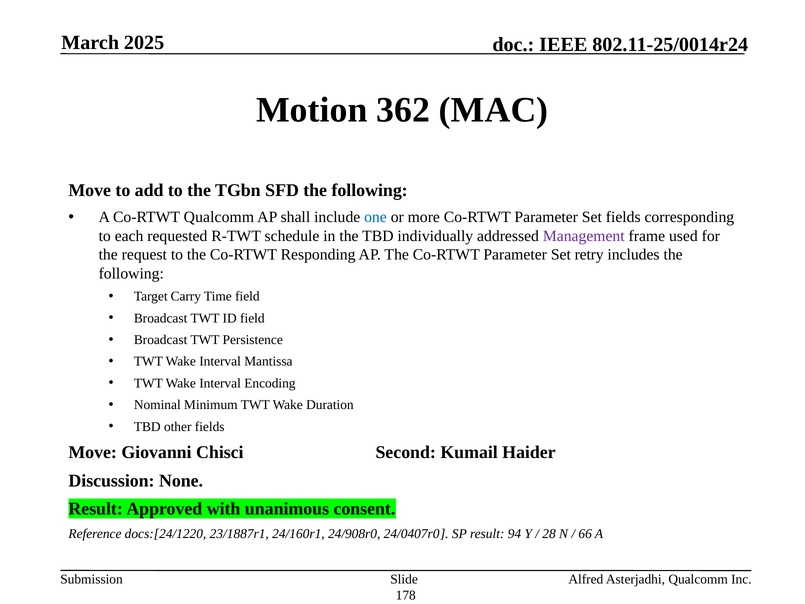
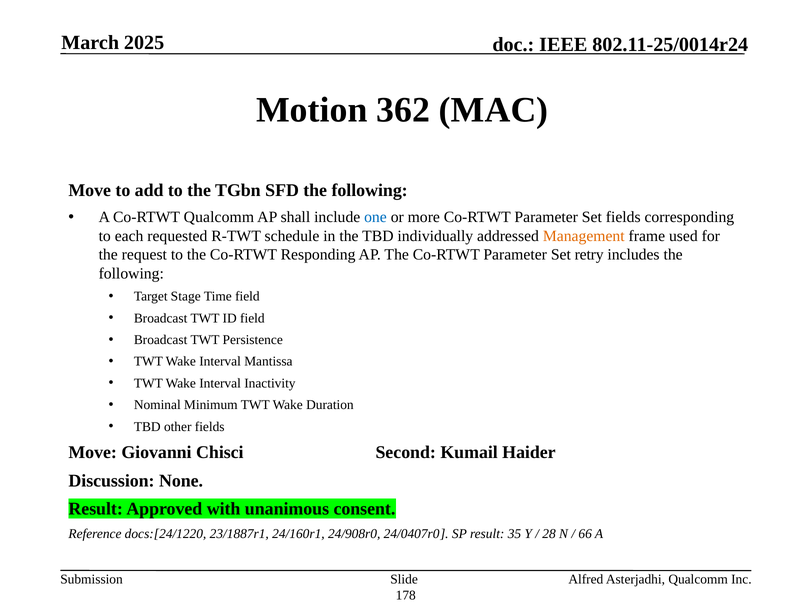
Management colour: purple -> orange (584, 236)
Carry: Carry -> Stage (186, 296)
Encoding: Encoding -> Inactivity (270, 383)
94: 94 -> 35 (514, 534)
